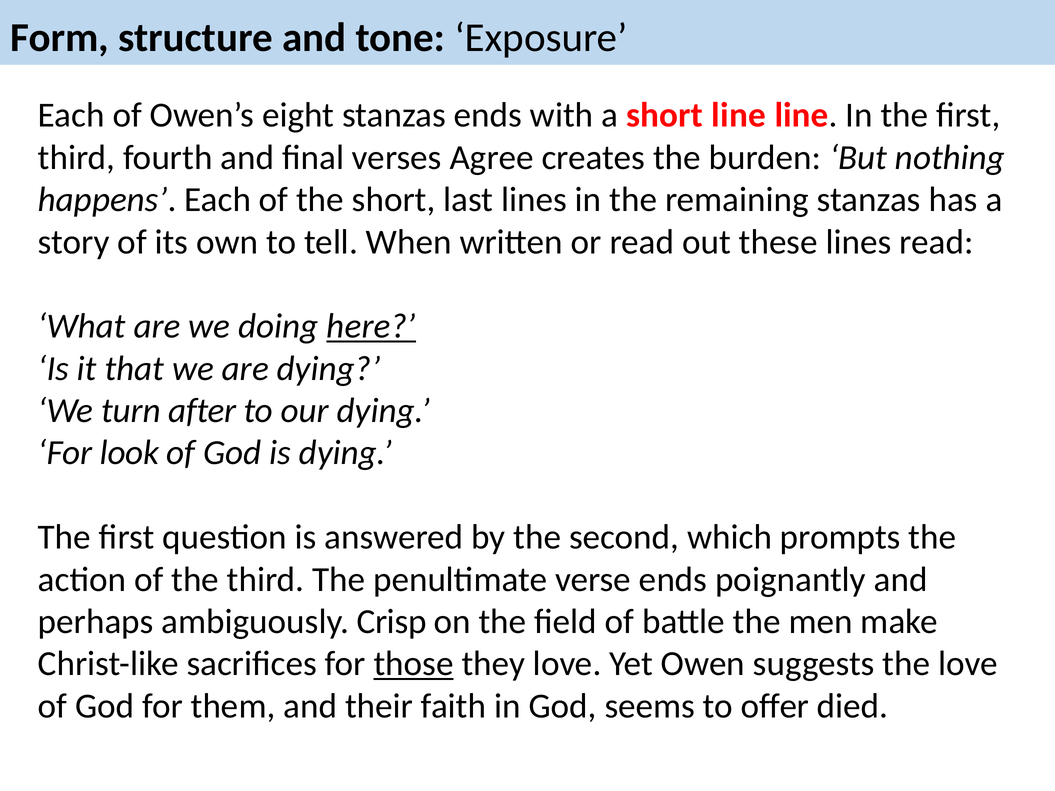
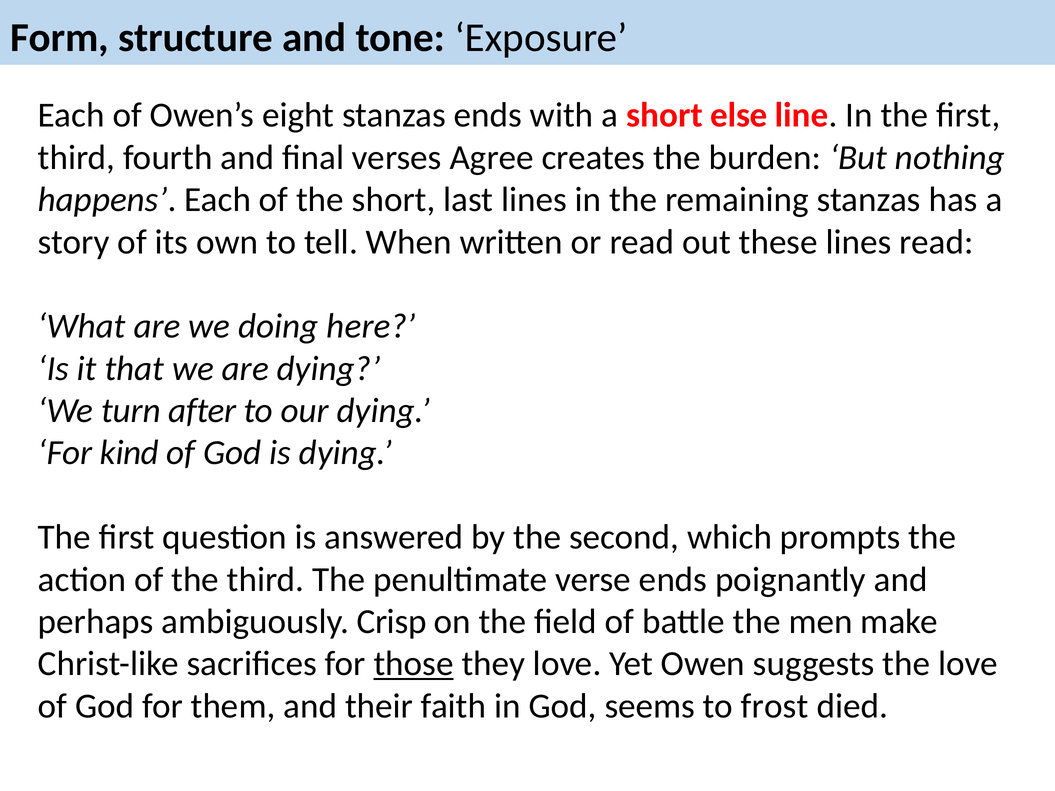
short line: line -> else (739, 115)
here underline: present -> none (371, 326)
look: look -> kind (129, 453)
offer: offer -> frost (775, 706)
